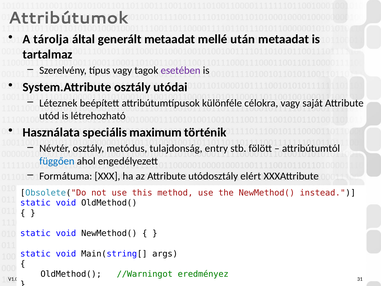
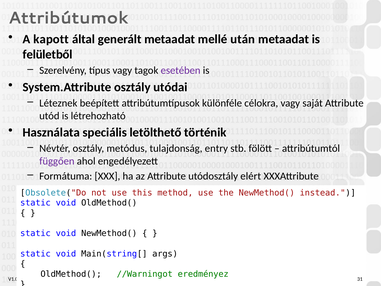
tárolja: tárolja -> kapott (51, 39)
tartalmaz: tartalmaz -> felületből (48, 55)
maximum: maximum -> letölthető (156, 132)
függően colour: blue -> purple (57, 161)
